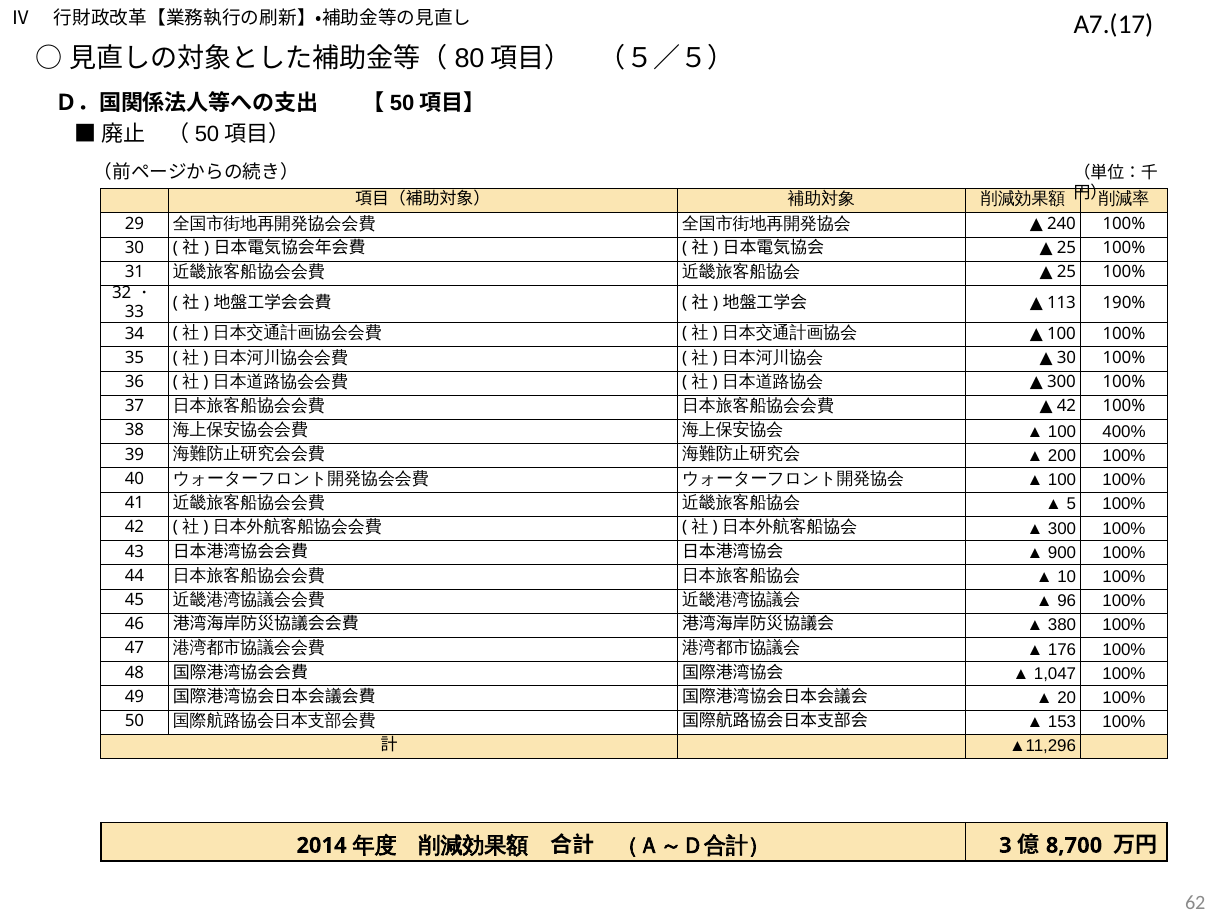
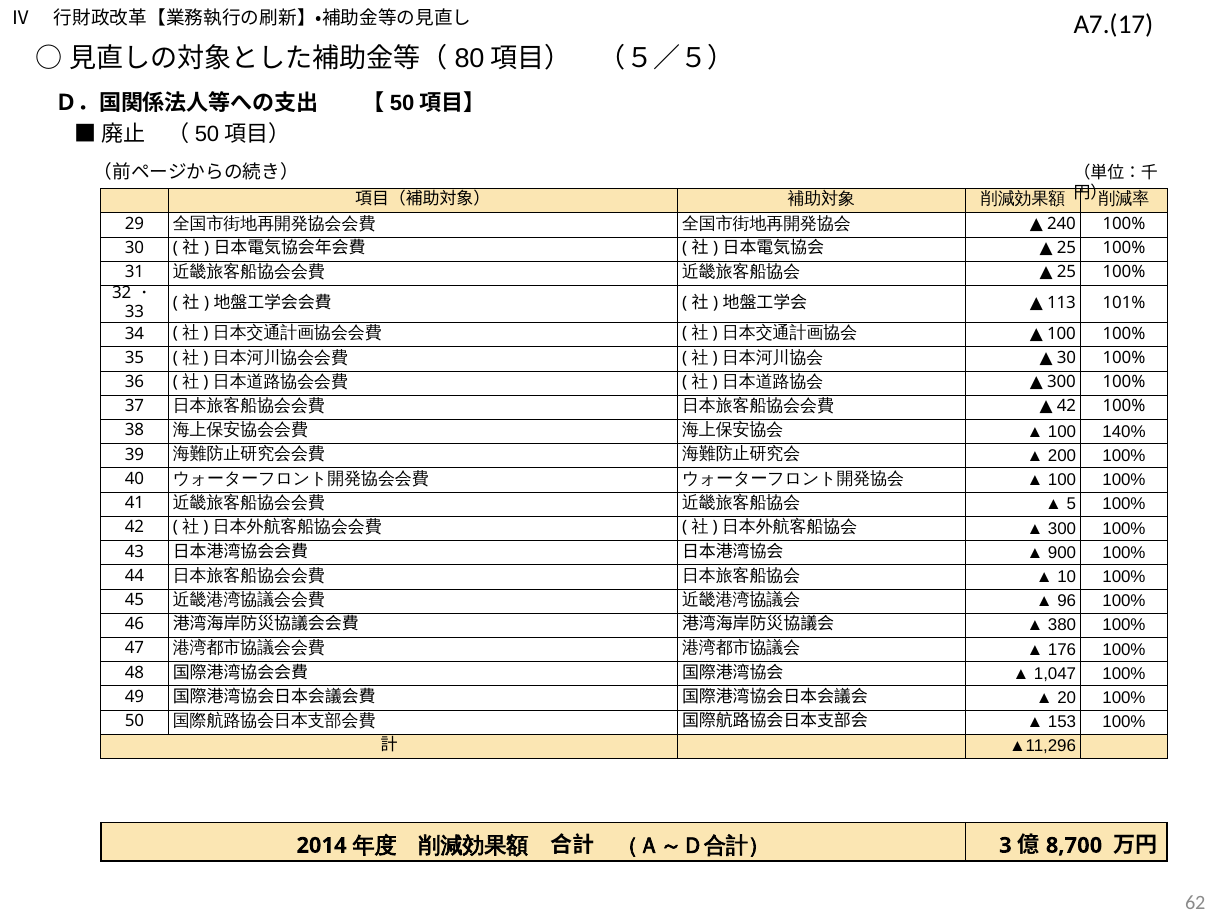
190%: 190% -> 101% (1124, 303)
400%: 400% -> 140% (1124, 432)
